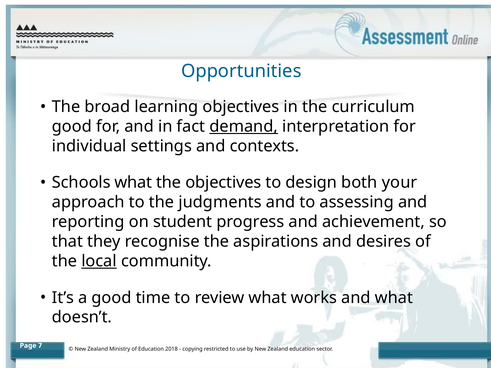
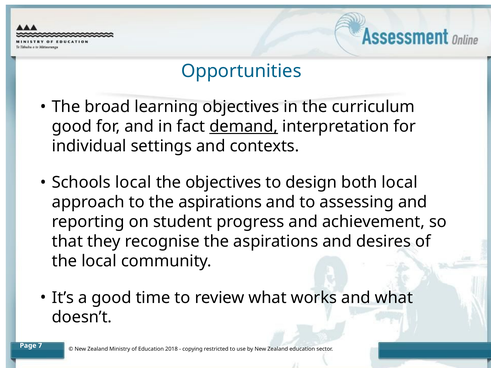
Schools what: what -> local (133, 183)
both your: your -> local (400, 183)
to the judgments: judgments -> aspirations (220, 202)
local underline: present -> none (99, 261)
